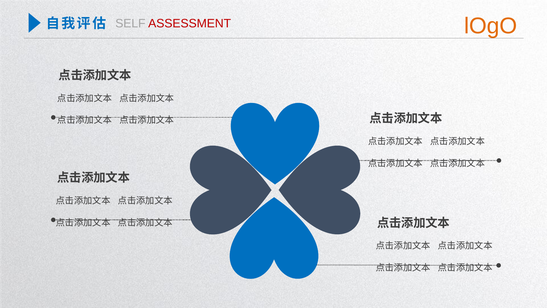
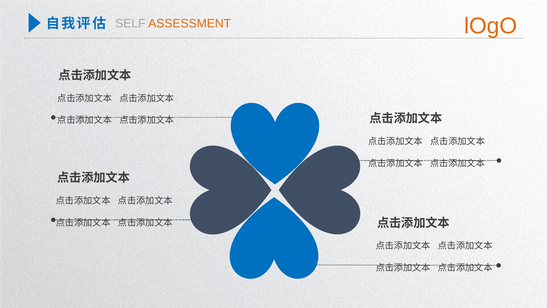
ASSESSMENT colour: red -> orange (190, 24)
